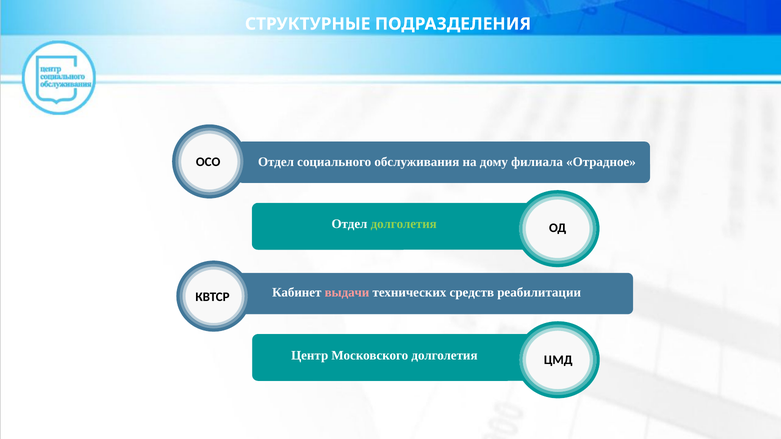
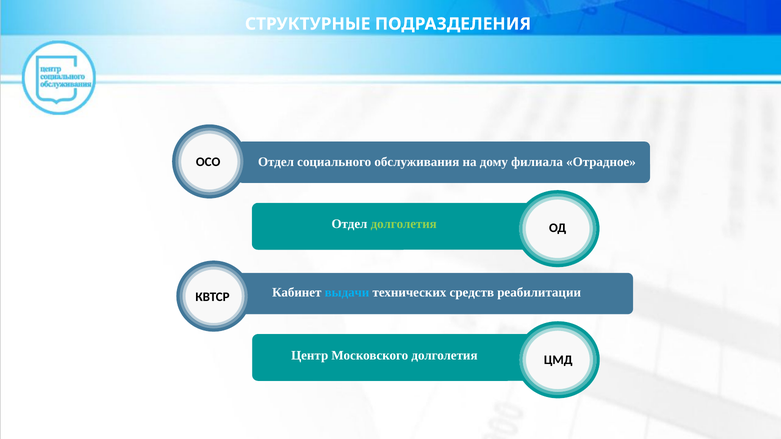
выдачи colour: pink -> light blue (347, 293)
